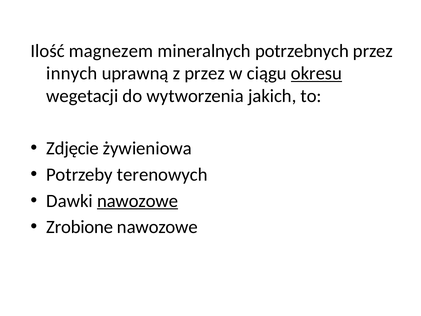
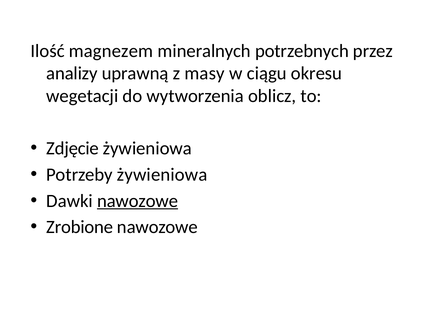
innych: innych -> analizy (72, 73)
z przez: przez -> masy (205, 73)
okresu underline: present -> none (316, 73)
jakich: jakich -> oblicz (272, 96)
Potrzeby terenowych: terenowych -> żywieniowa (162, 174)
